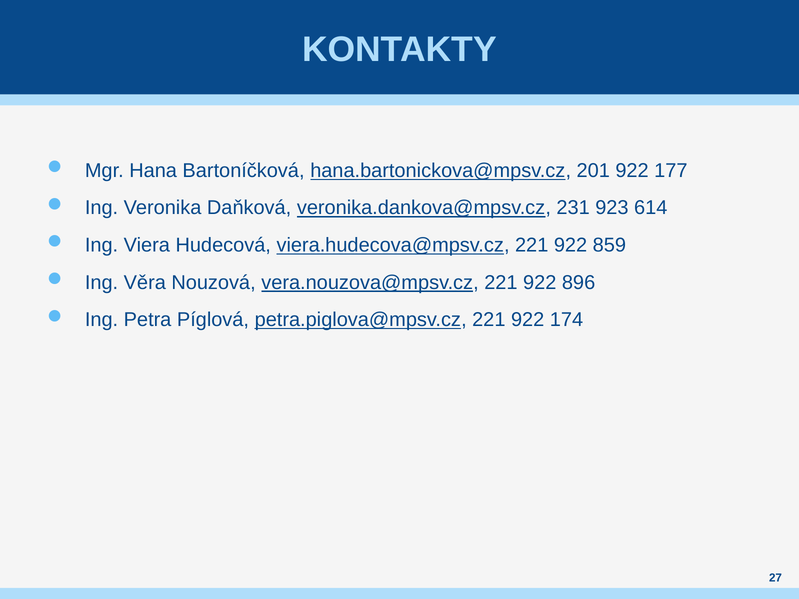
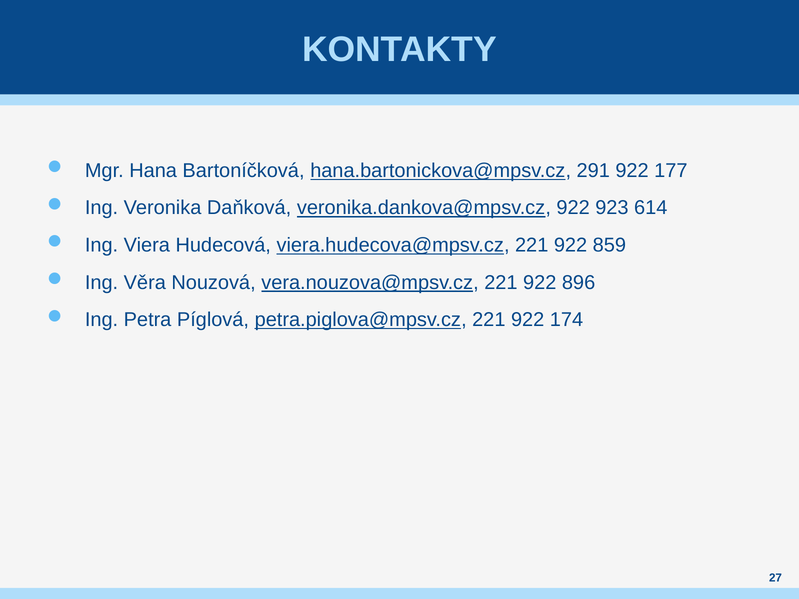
201: 201 -> 291 (593, 171)
veronika.dankova@mpsv.cz 231: 231 -> 922 (573, 208)
